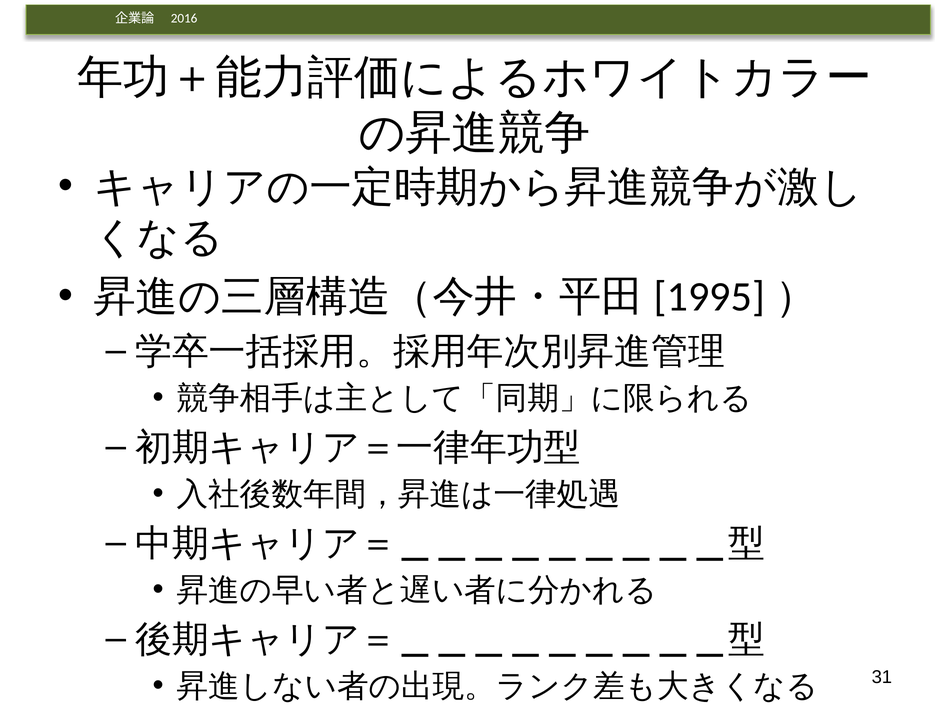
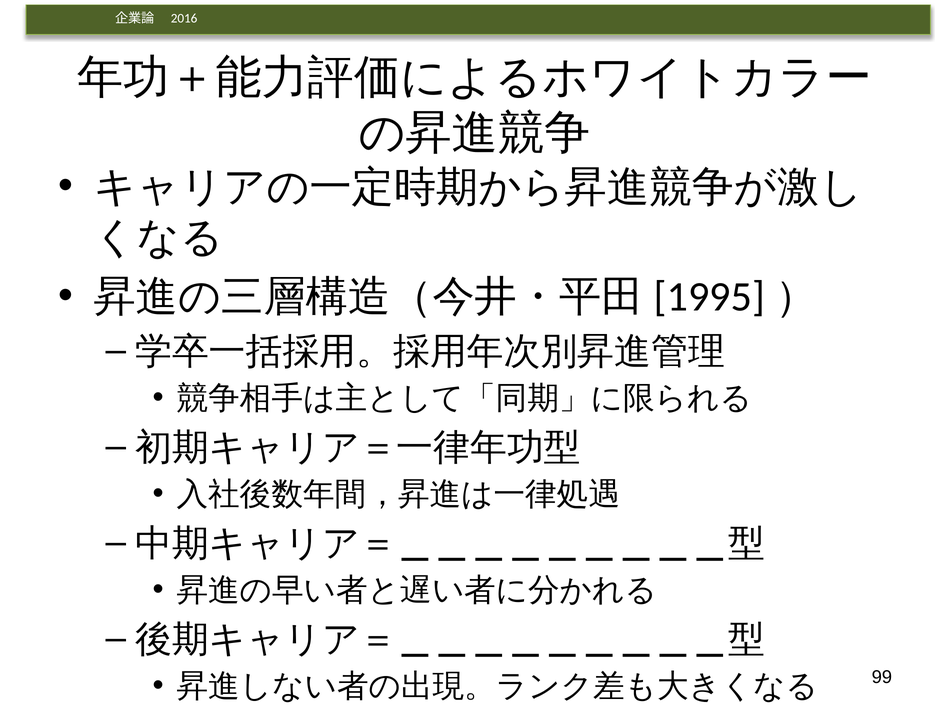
31: 31 -> 99 (882, 677)
